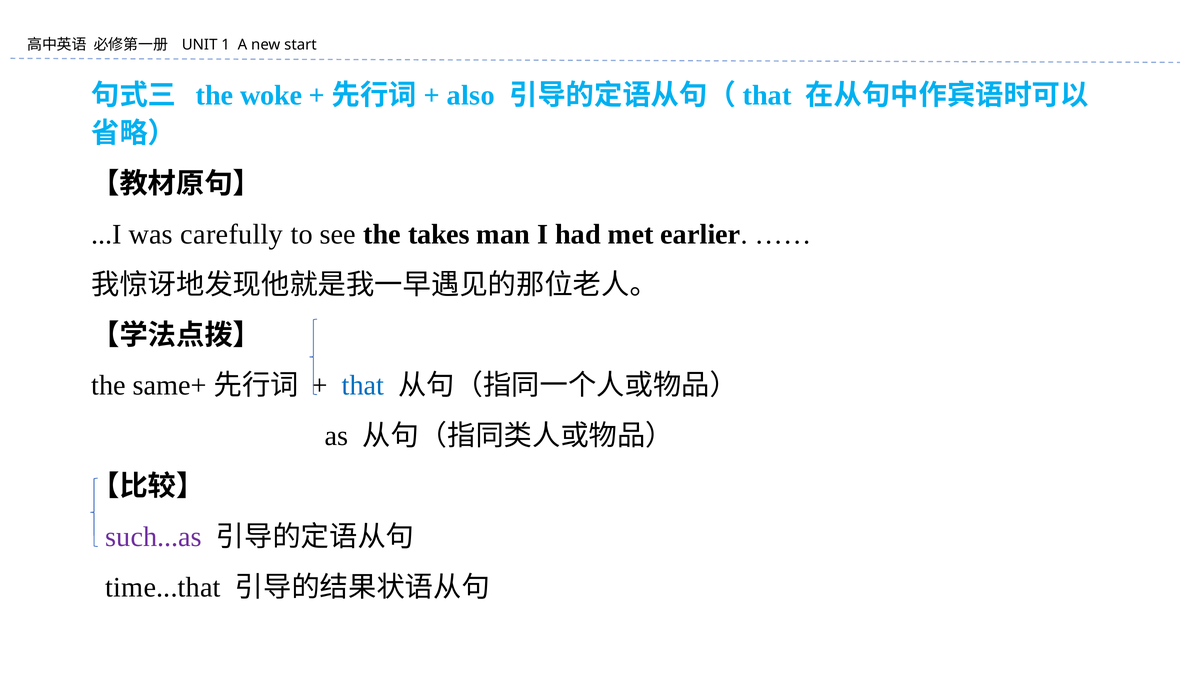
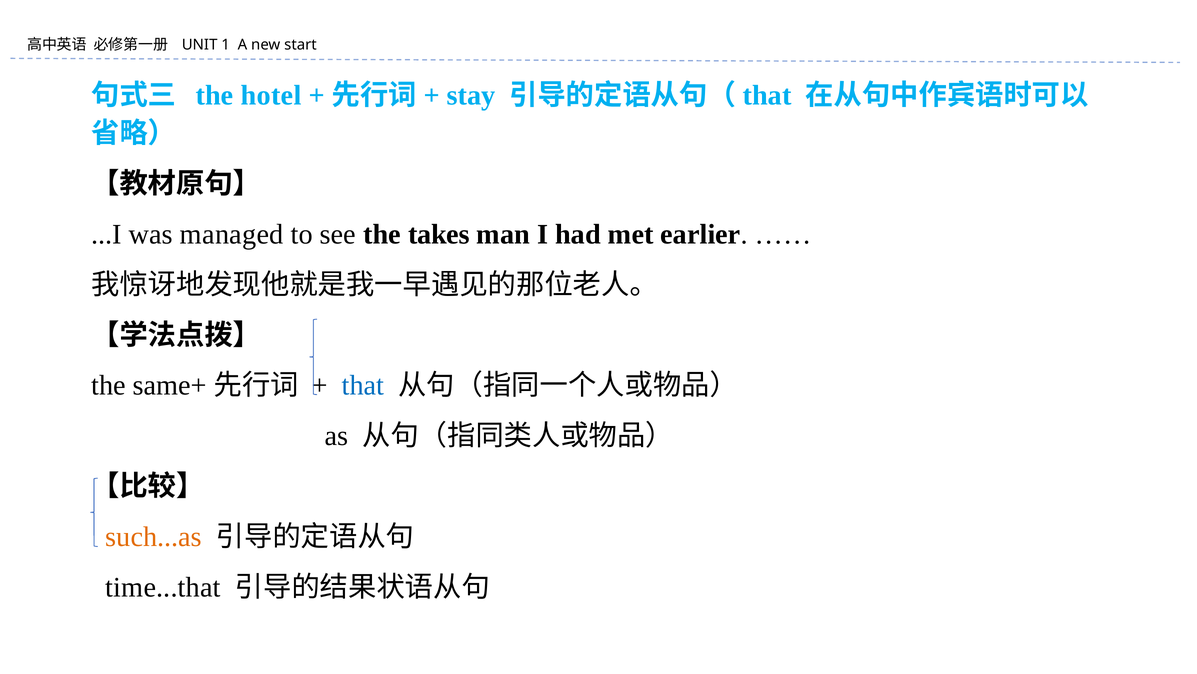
woke: woke -> hotel (271, 95)
also: also -> stay (471, 95)
carefully: carefully -> managed (232, 234)
such...as colour: purple -> orange (154, 536)
